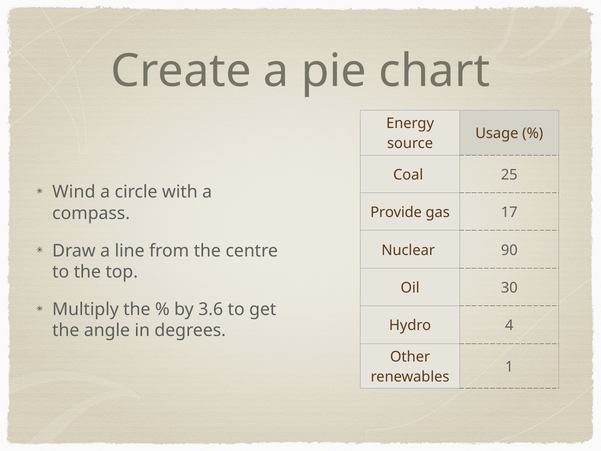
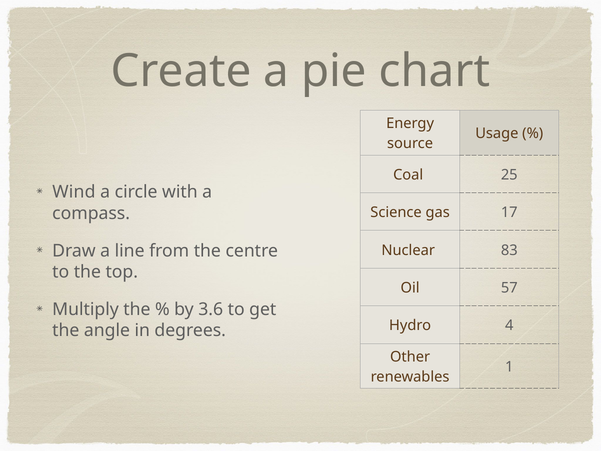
Provide: Provide -> Science (396, 212)
90: 90 -> 83 (509, 250)
30: 30 -> 57 (509, 288)
